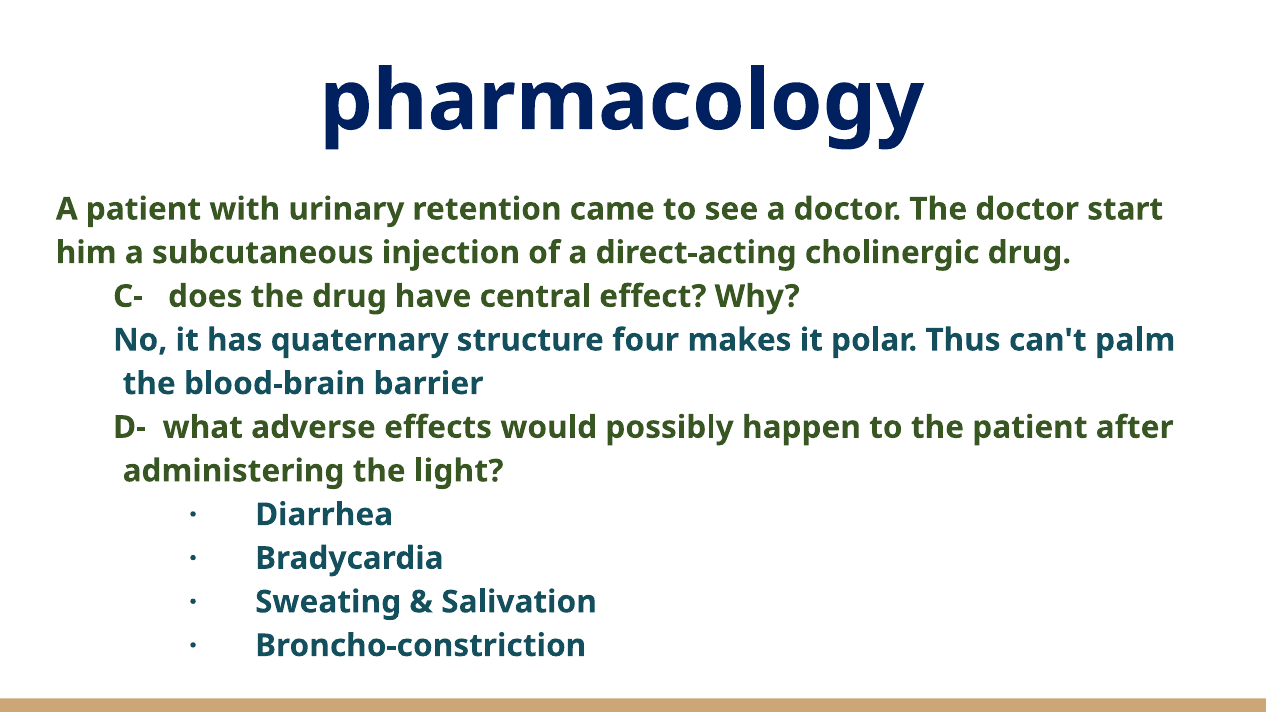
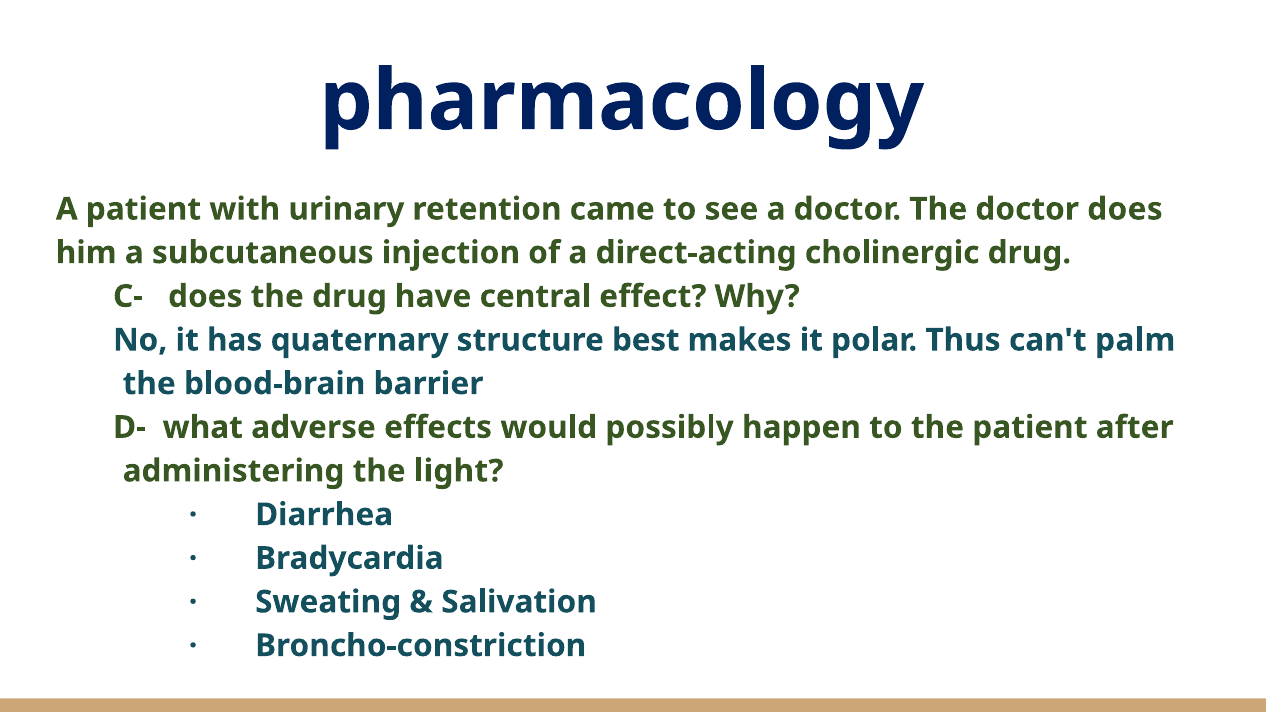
start: start -> does (1125, 209)
four: four -> best (646, 340)
